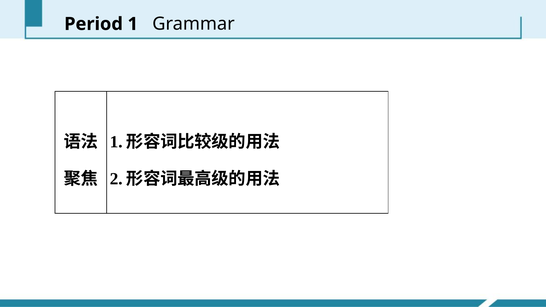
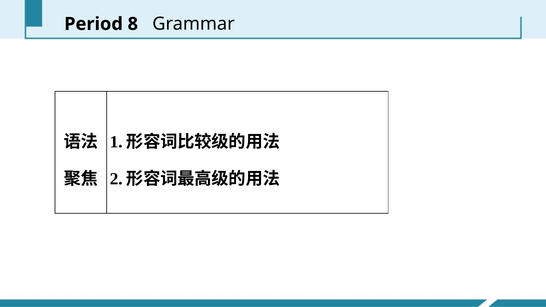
Period 1: 1 -> 8 (133, 24)
